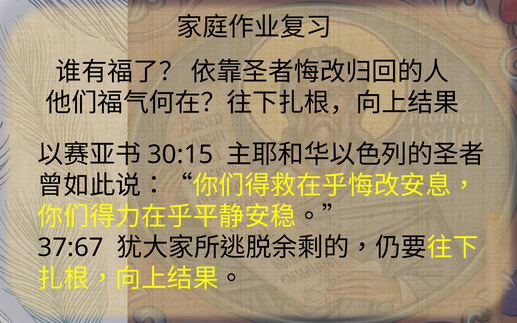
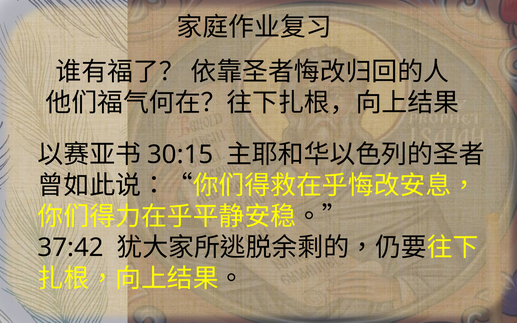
37:67: 37:67 -> 37:42 (71, 248)
